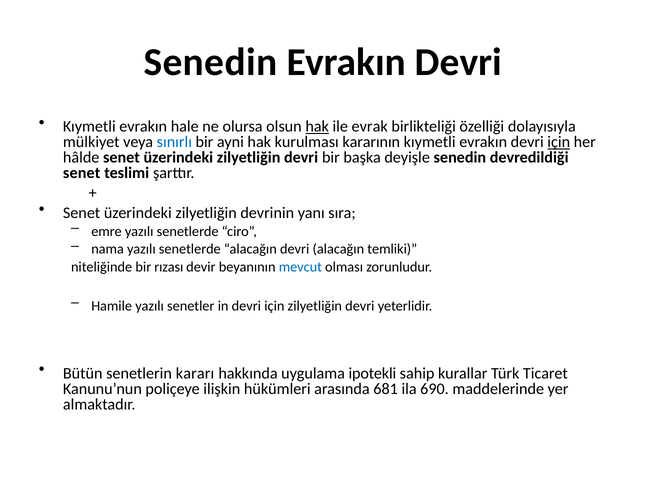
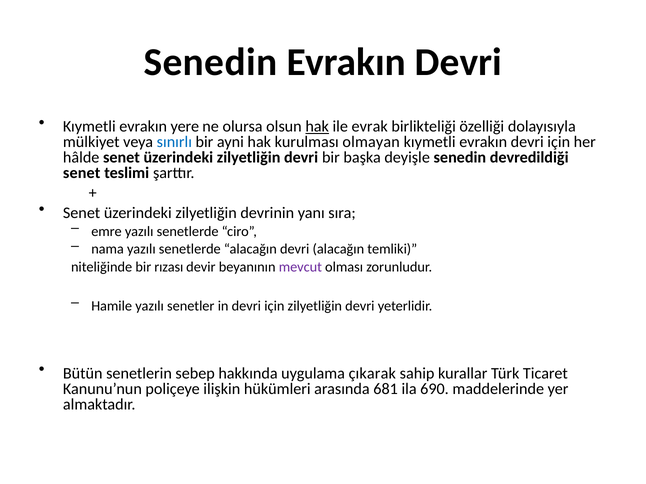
hale: hale -> yere (185, 126)
kararının: kararının -> olmayan (371, 142)
için underline: present -> none (559, 142)
mevcut colour: blue -> purple (300, 267)
kararı: kararı -> sebep (195, 374)
ipotekli: ipotekli -> çıkarak (372, 374)
